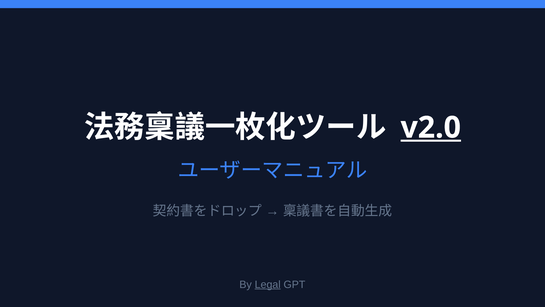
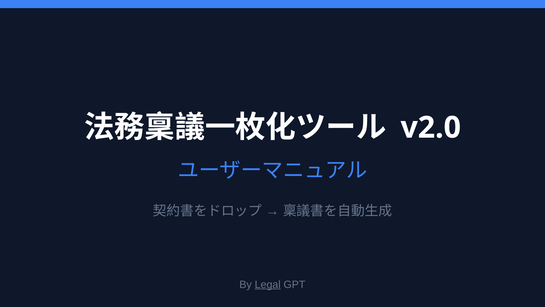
v2.0 underline: present -> none (431, 127)
